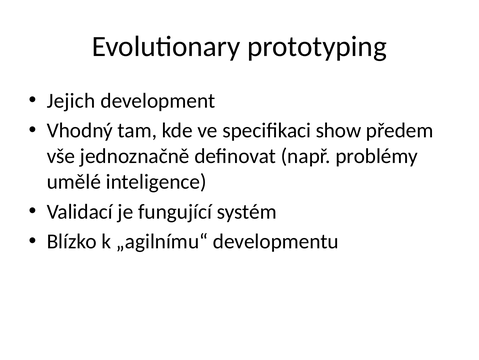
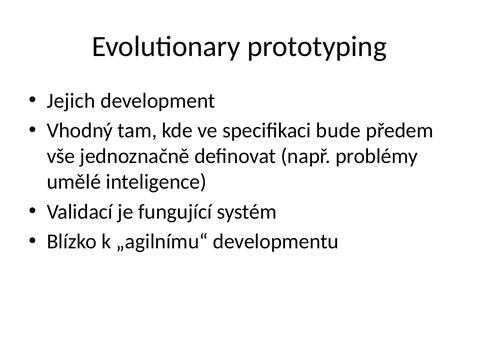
show: show -> bude (338, 130)
